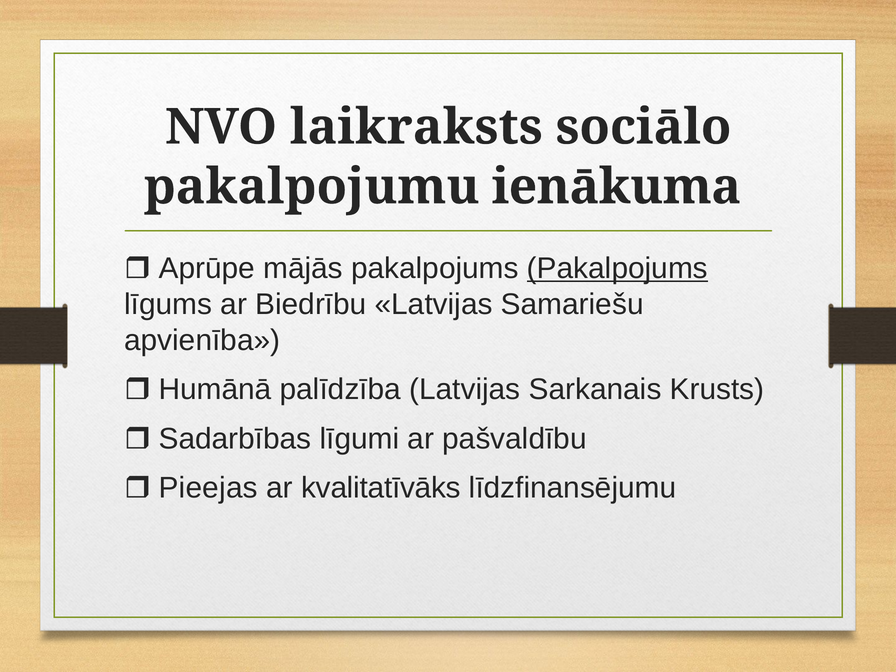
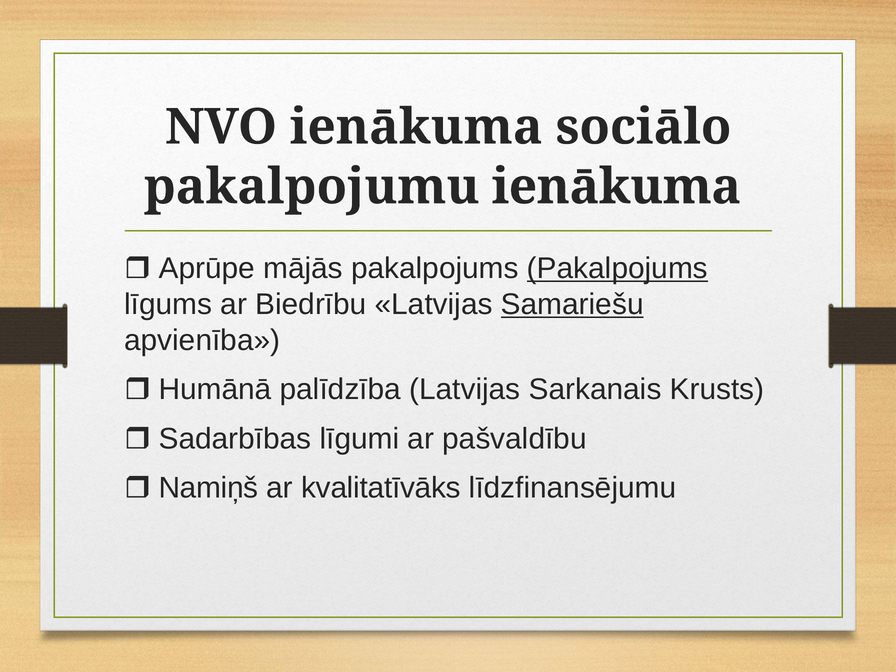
NVO laikraksts: laikraksts -> ienākuma (416, 127)
Samariešu underline: none -> present (572, 304)
Pieejas: Pieejas -> Namiņš (209, 488)
